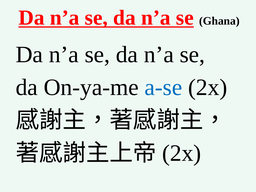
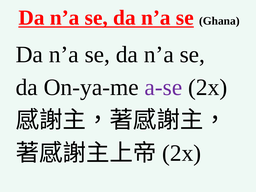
a-se colour: blue -> purple (163, 87)
